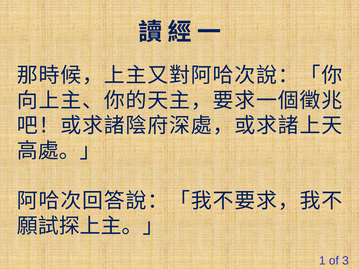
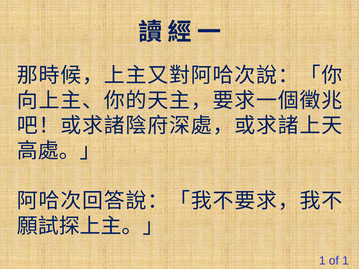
of 3: 3 -> 1 (345, 261)
